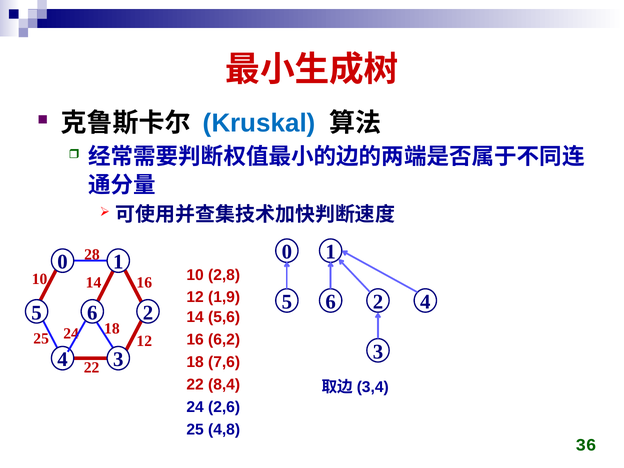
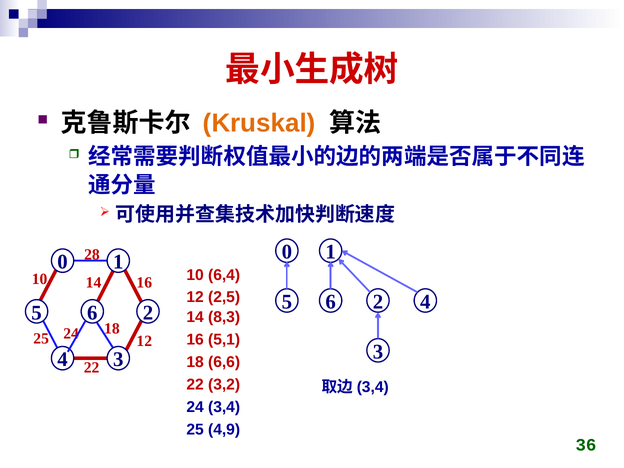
Kruskal colour: blue -> orange (259, 123)
2,8: 2,8 -> 6,4 (224, 275)
1,9: 1,9 -> 2,5 (224, 297)
5,6: 5,6 -> 8,3 (224, 317)
6,2: 6,2 -> 5,1 (224, 340)
7,6: 7,6 -> 6,6 (224, 362)
8,4: 8,4 -> 3,2 (224, 385)
2,6: 2,6 -> 3,4 (224, 407)
4,8: 4,8 -> 4,9 (224, 429)
